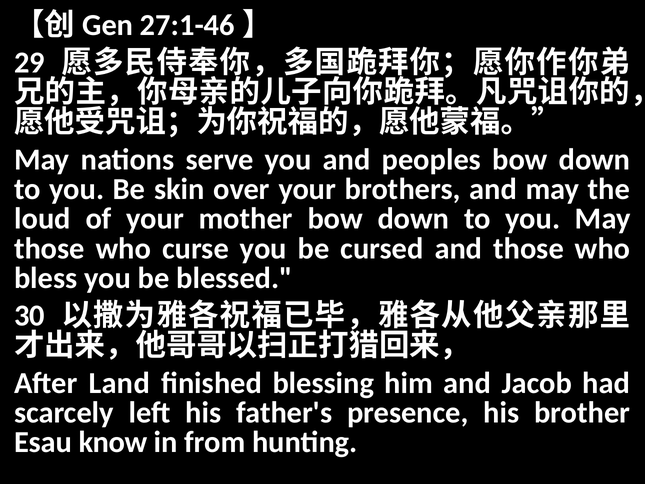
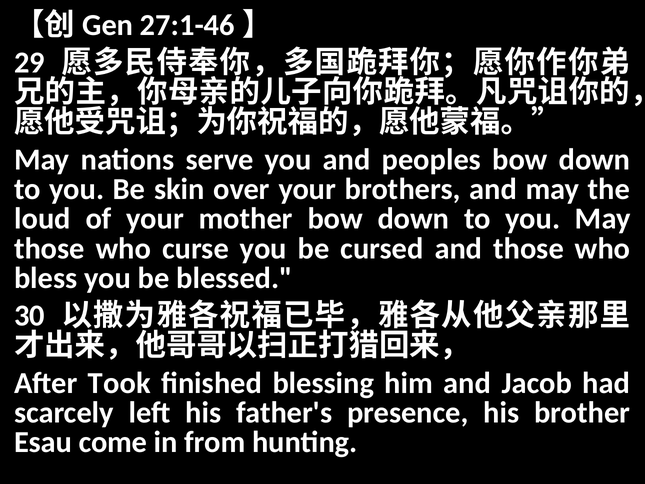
Land: Land -> Took (119, 383)
know: know -> come (113, 442)
